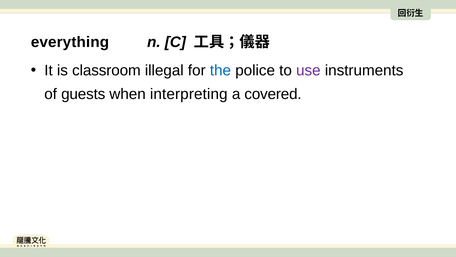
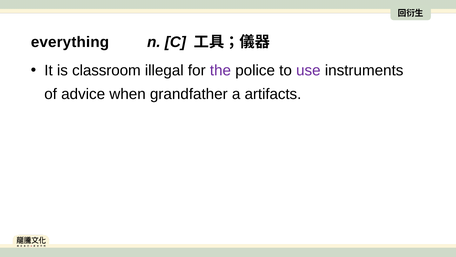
the colour: blue -> purple (220, 70)
guests: guests -> advice (83, 94)
interpreting: interpreting -> grandfather (189, 94)
covered: covered -> artifacts (273, 94)
